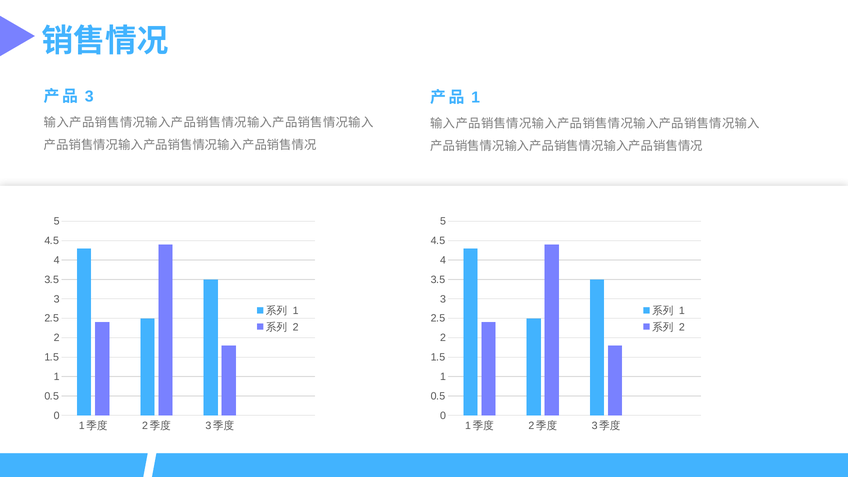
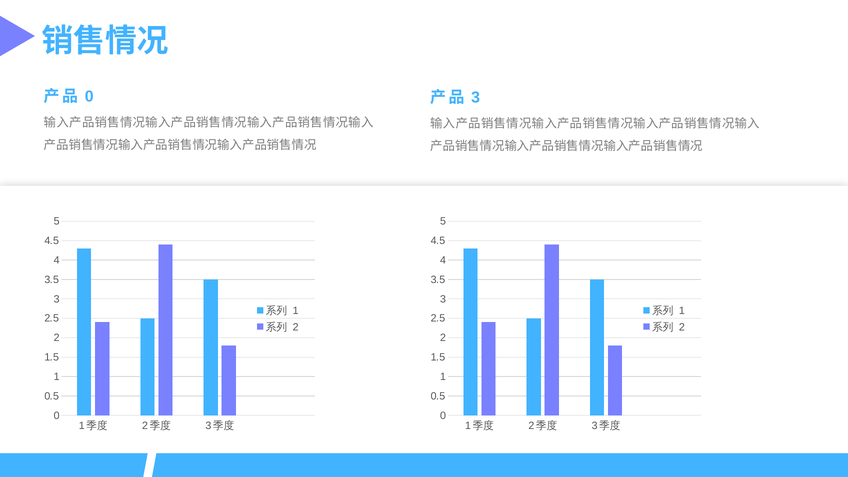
3: 3 -> 0 (89, 96)
1: 1 -> 3 (476, 97)
